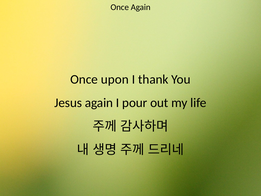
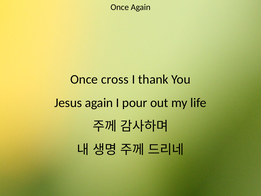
upon: upon -> cross (115, 79)
